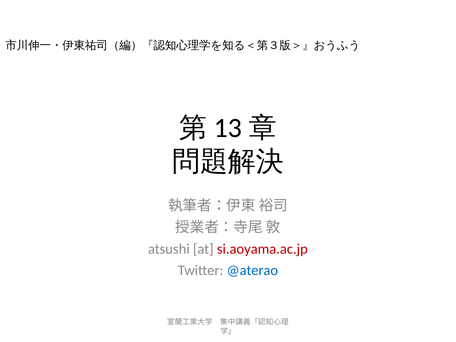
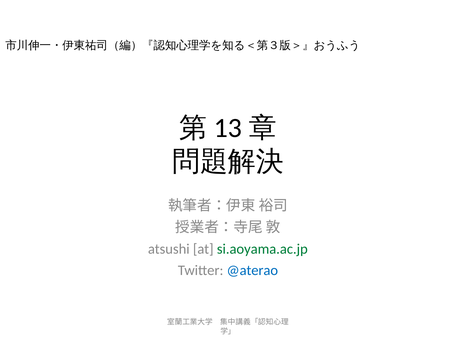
si.aoyama.ac.jp colour: red -> green (262, 249)
